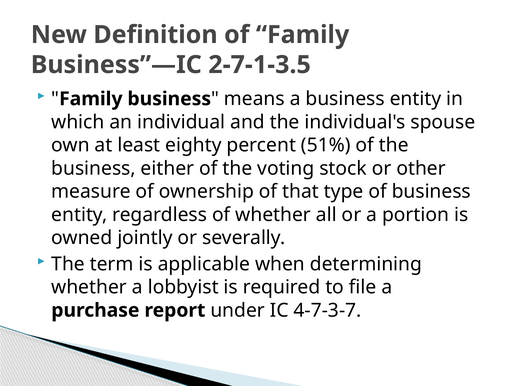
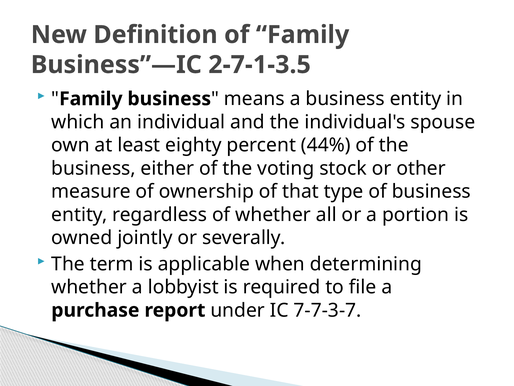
51%: 51% -> 44% (326, 145)
4-7-3-7: 4-7-3-7 -> 7-7-3-7 (327, 310)
